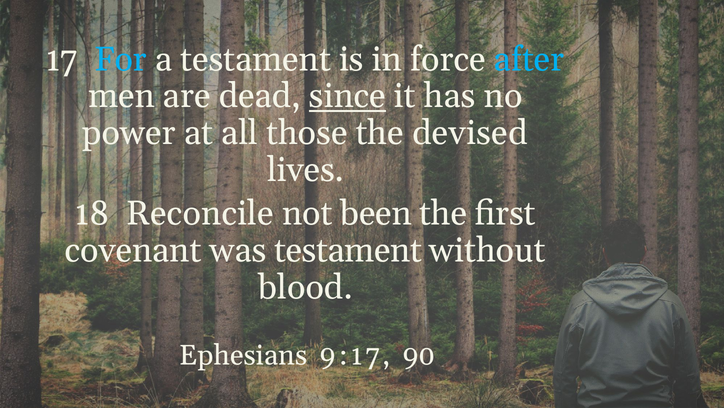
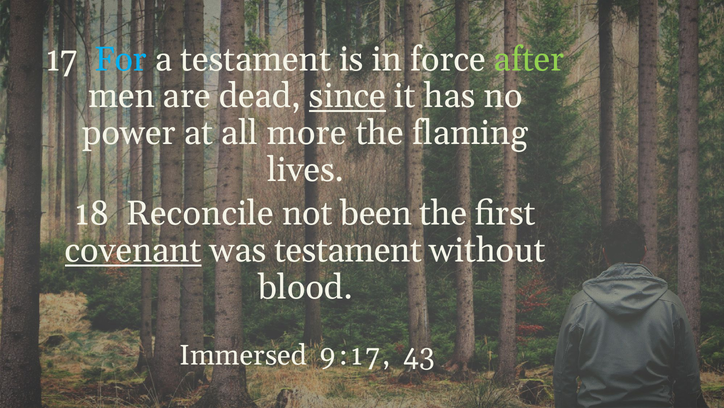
after colour: light blue -> light green (529, 59)
those: those -> more (307, 133)
devised: devised -> flaming (470, 133)
covenant underline: none -> present (133, 250)
Ephesians: Ephesians -> Immersed (243, 355)
90: 90 -> 43 (419, 355)
